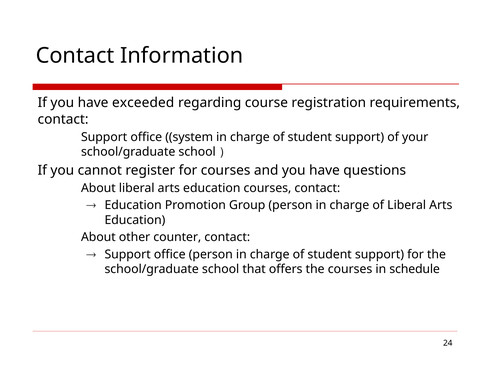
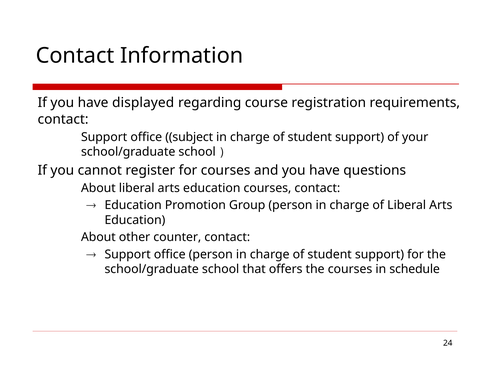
exceeded: exceeded -> displayed (143, 103)
system: system -> subject (189, 137)
